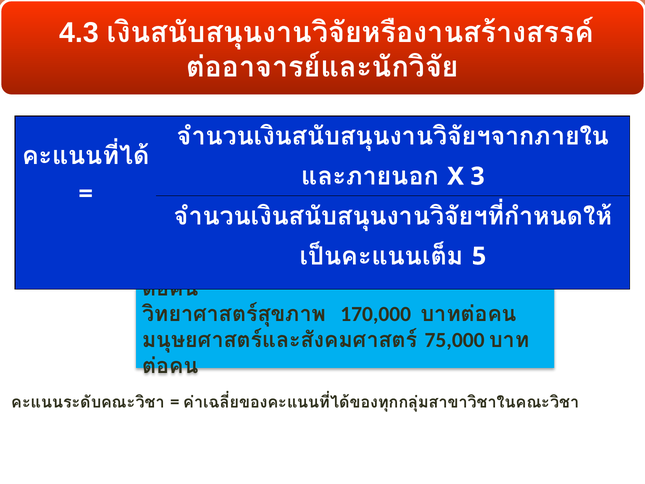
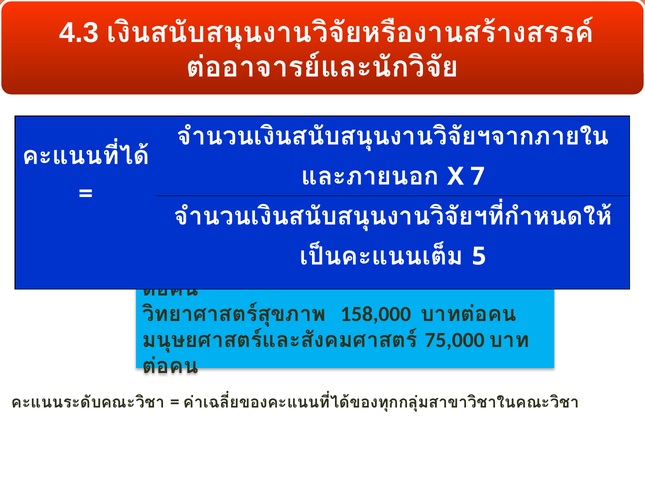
3: 3 -> 7 (478, 176)
170,000: 170,000 -> 158,000 (376, 314)
